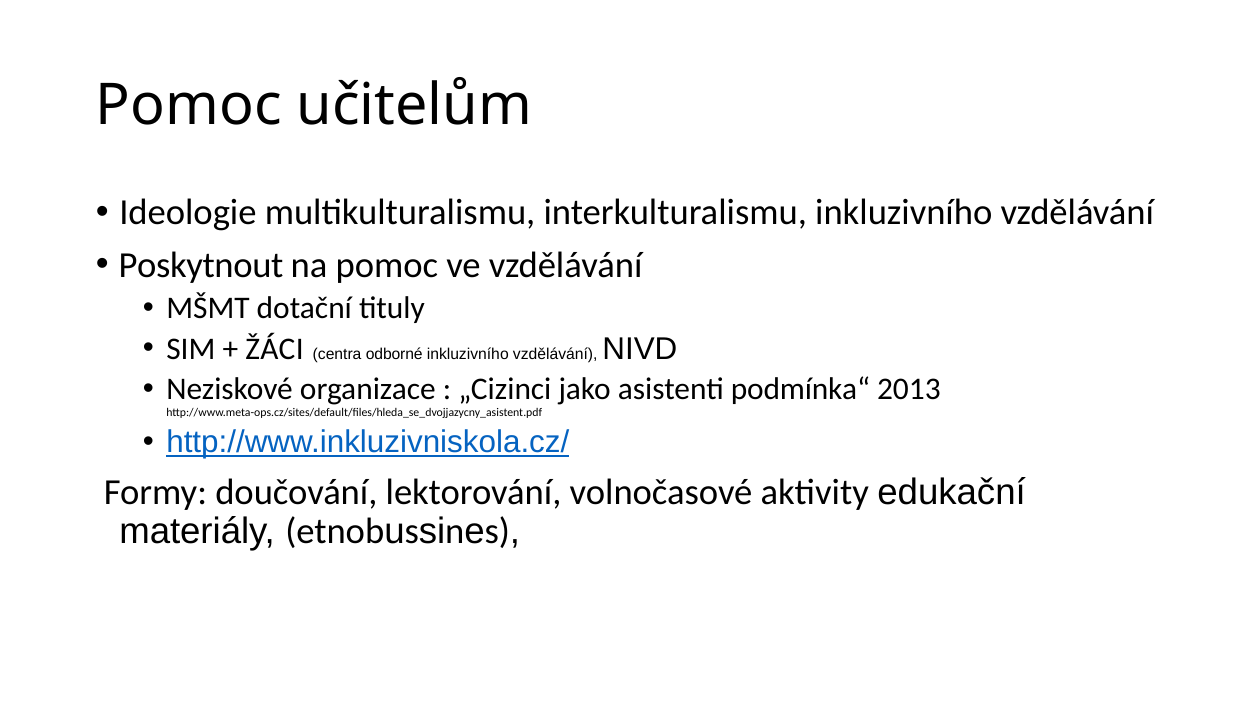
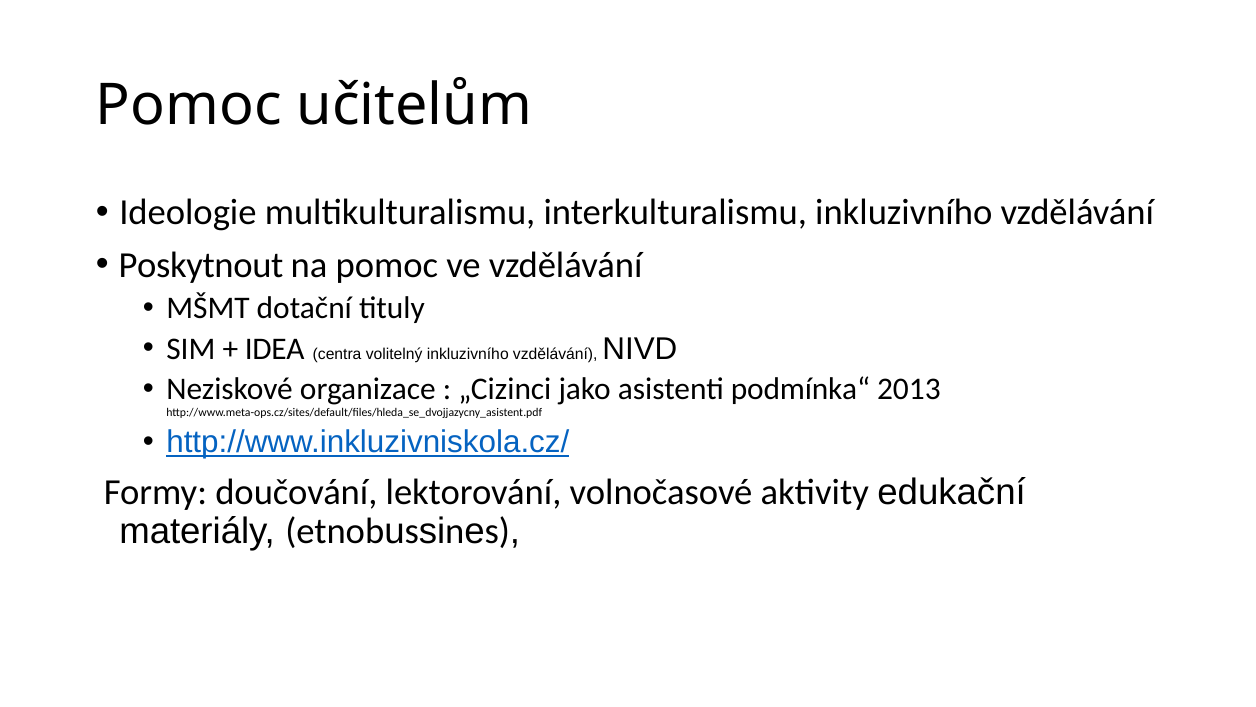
ŽÁCI: ŽÁCI -> IDEA (275, 349)
odborné: odborné -> volitelný (394, 354)
